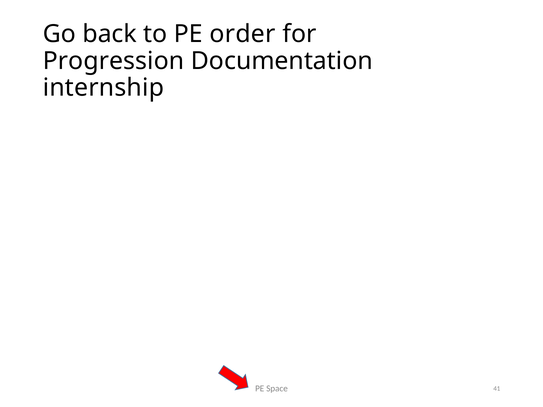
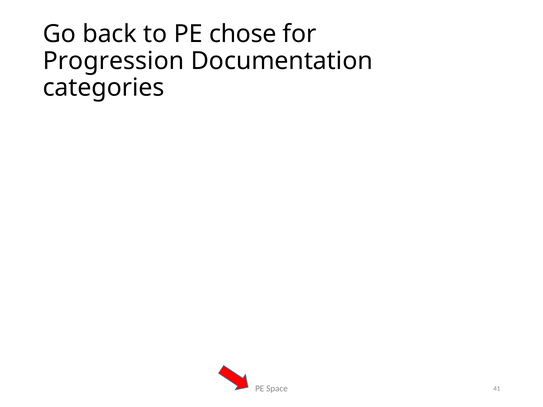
order: order -> chose (243, 34)
internship: internship -> categories (104, 88)
